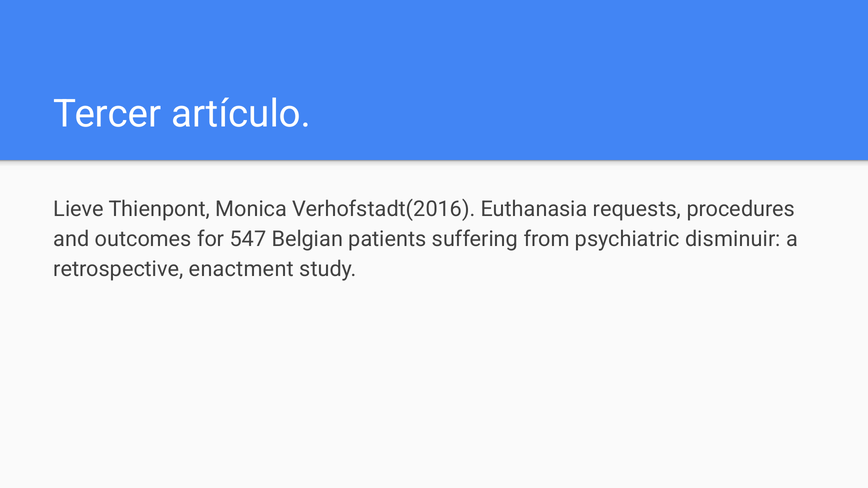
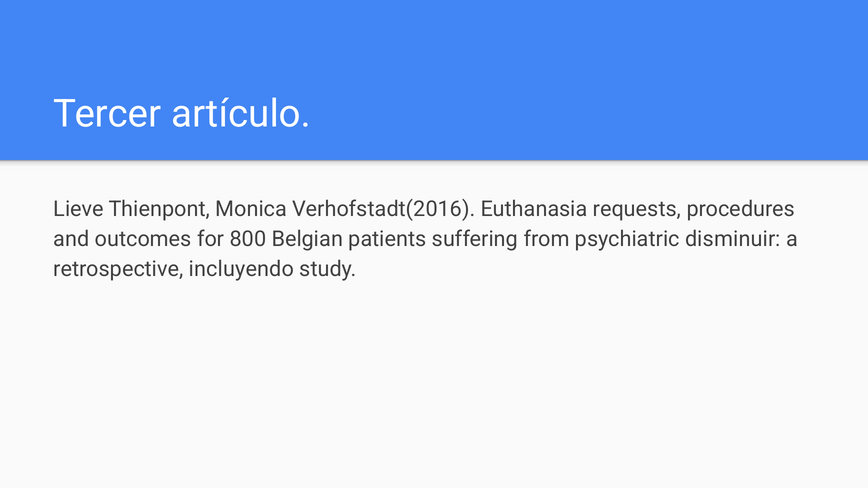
547: 547 -> 800 (248, 239)
enactment: enactment -> incluyendo (241, 269)
